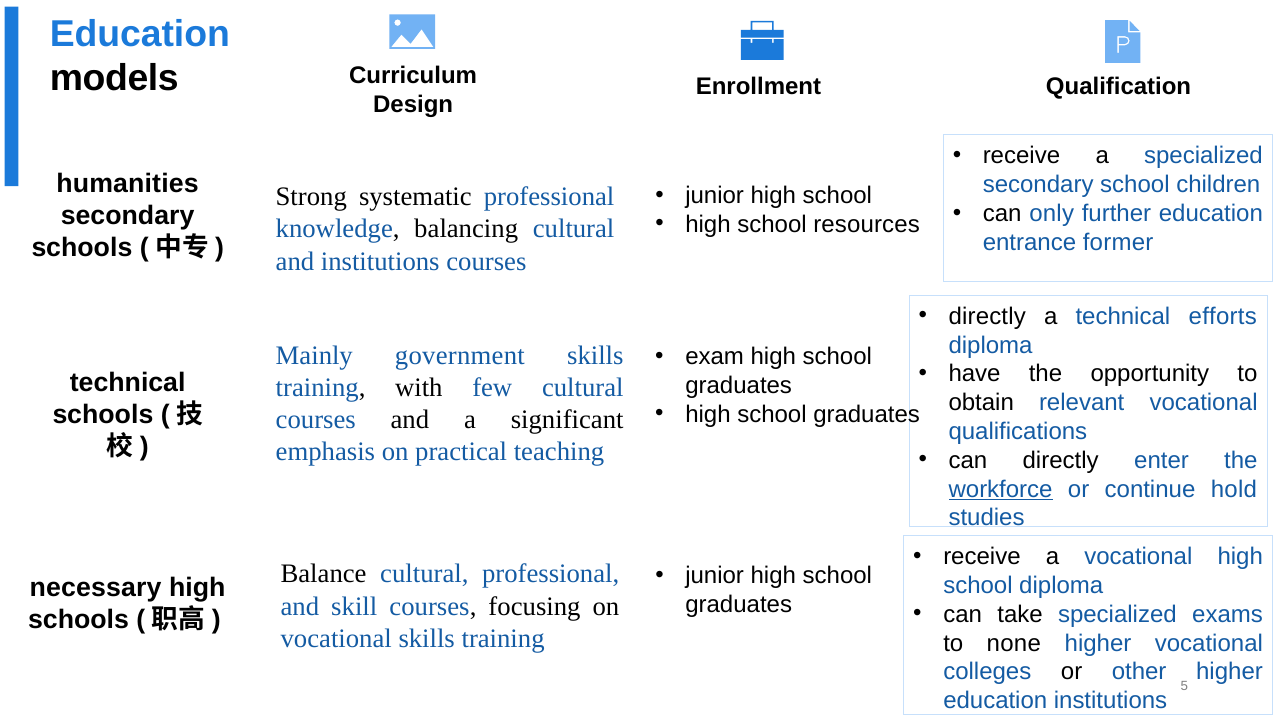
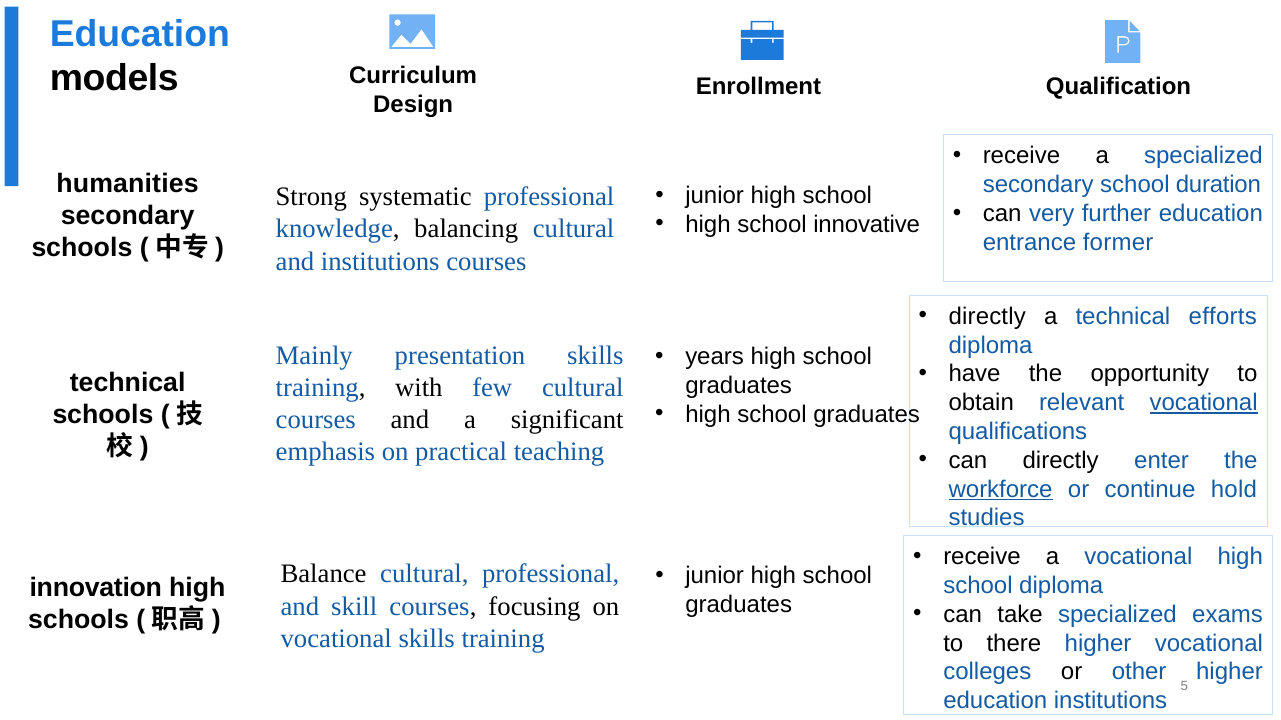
children: children -> duration (1218, 185)
only: only -> very (1052, 214)
resources: resources -> innovative (867, 224)
government: government -> presentation (460, 356)
exam: exam -> years (715, 357)
vocational underline: none -> present (1204, 403)
necessary: necessary -> innovation (96, 588)
none: none -> there (1014, 644)
